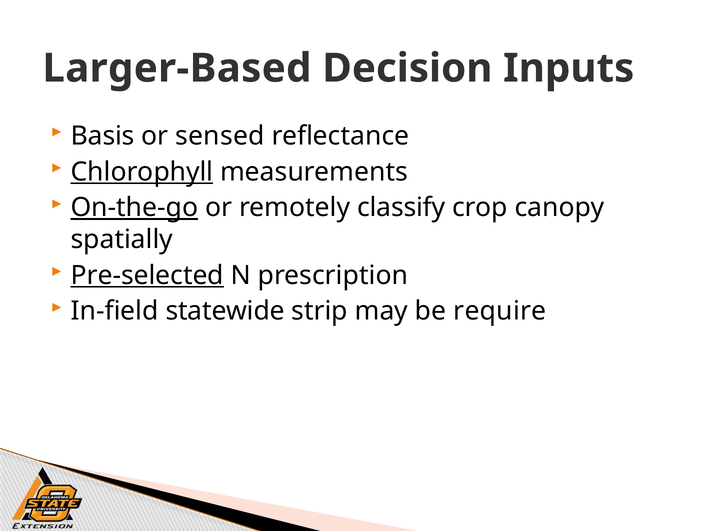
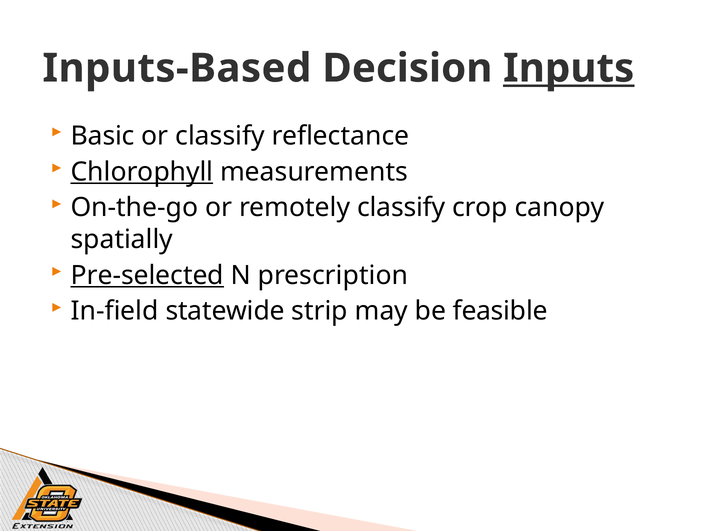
Larger-Based: Larger-Based -> Inputs-Based (177, 68)
Inputs underline: none -> present (569, 68)
Basis: Basis -> Basic (103, 136)
or sensed: sensed -> classify (220, 136)
On-the-go underline: present -> none (134, 208)
require: require -> feasible (500, 311)
